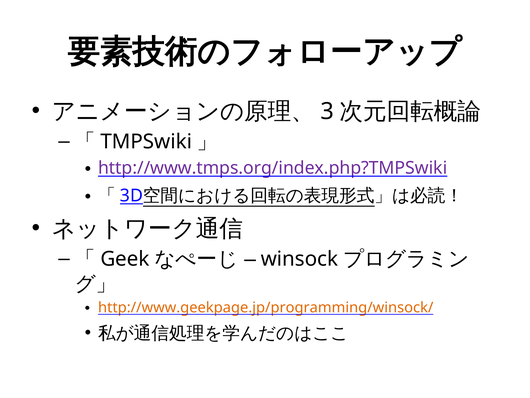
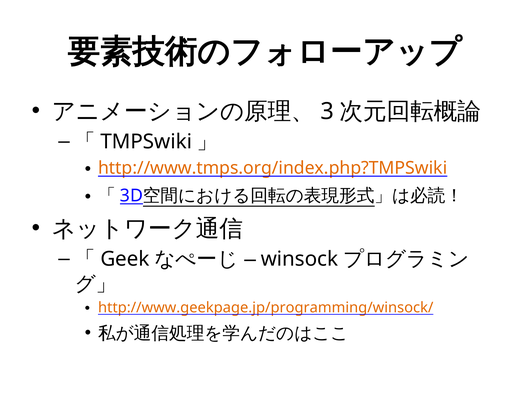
http://www.tmps.org/index.php?TMPSwiki colour: purple -> orange (273, 168)
